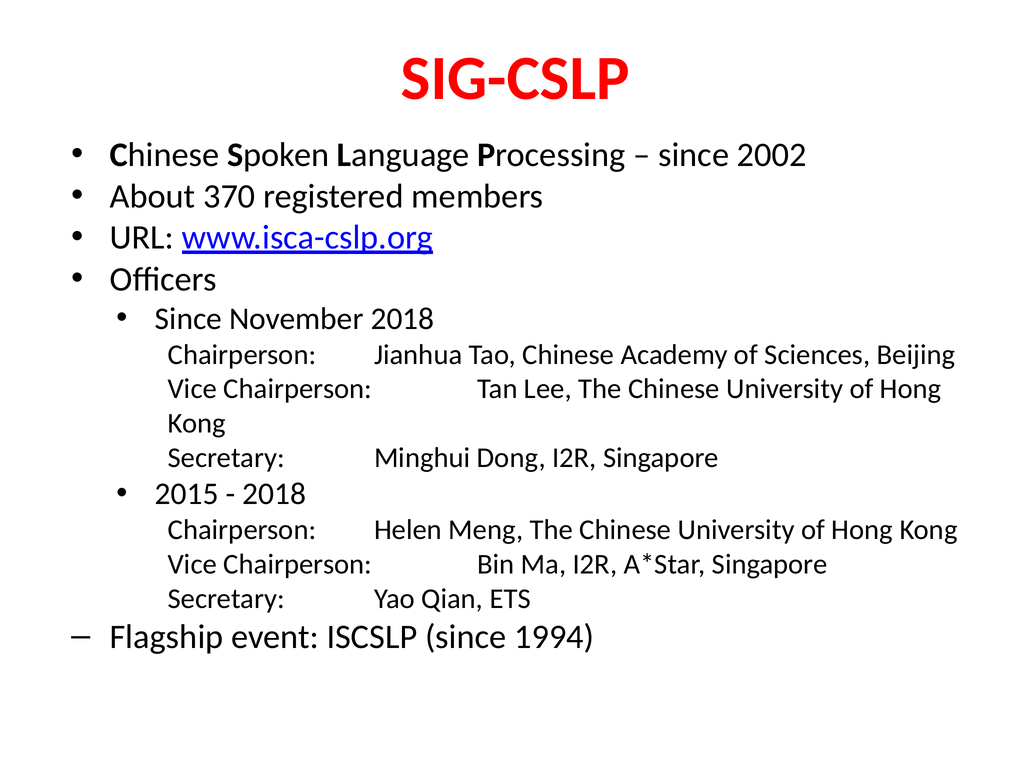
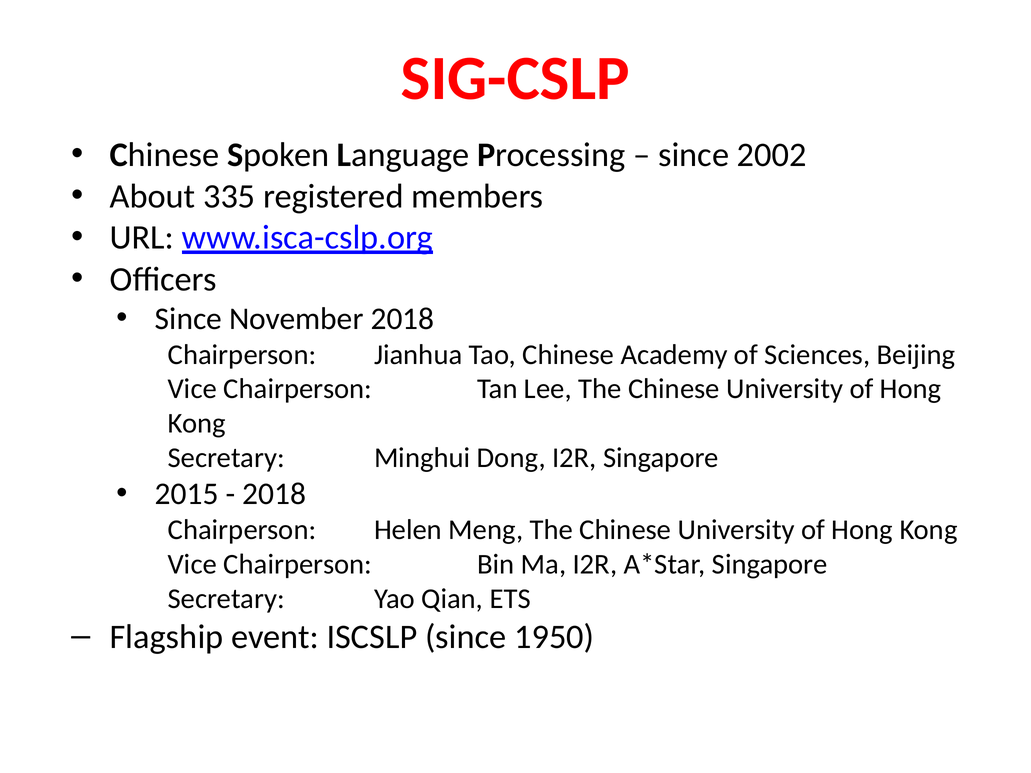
370: 370 -> 335 (229, 196)
1994: 1994 -> 1950 (554, 637)
